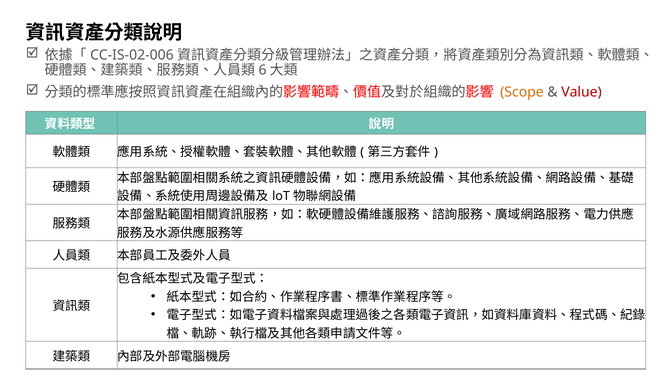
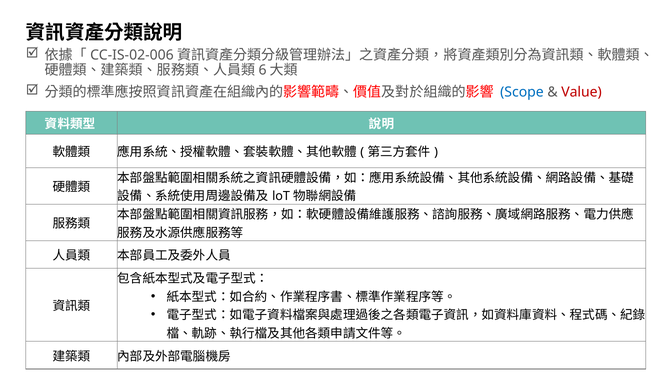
Scope colour: orange -> blue (522, 92)
